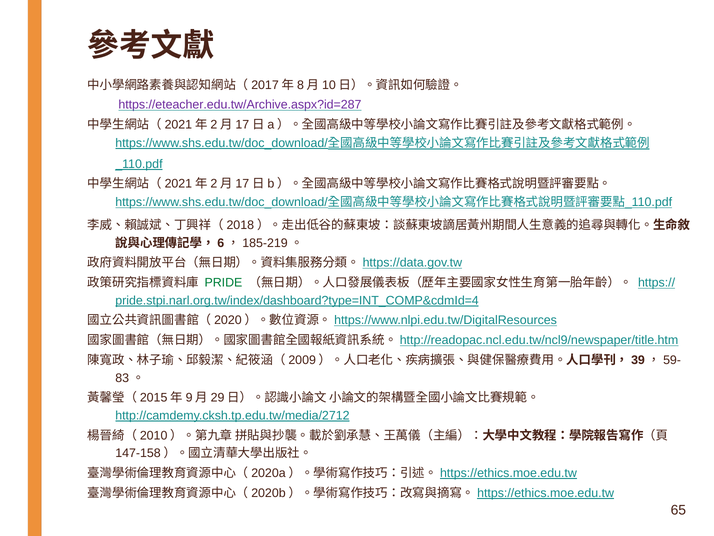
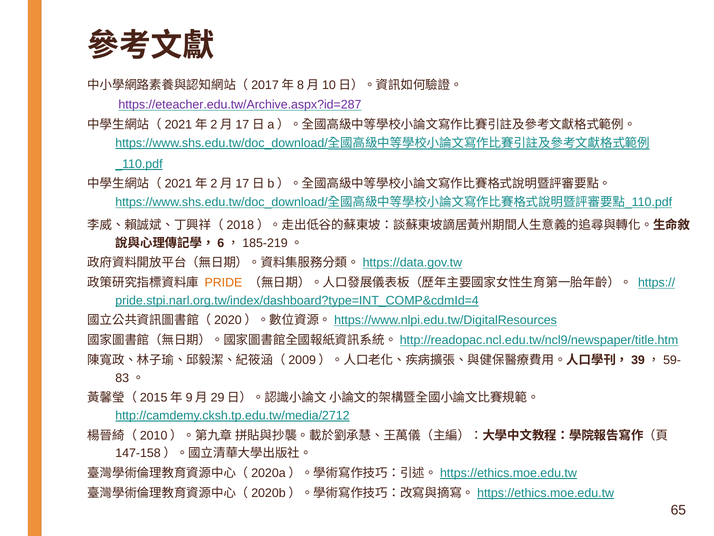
PRIDE colour: green -> orange (223, 282)
